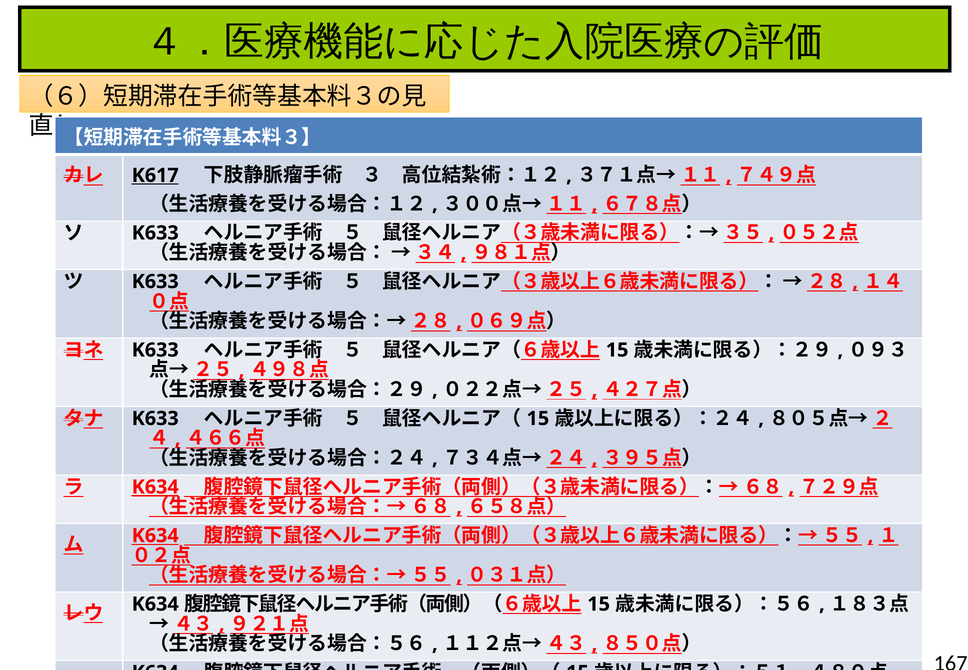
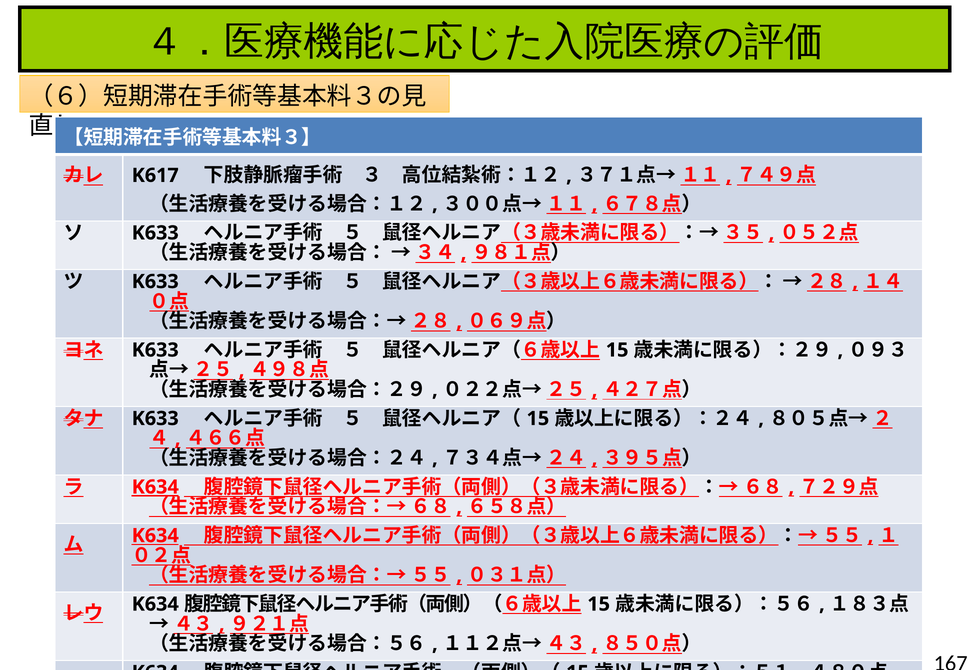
K617 underline: present -> none (155, 175)
